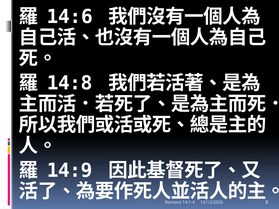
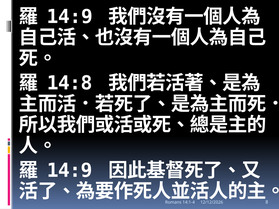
14:6: 14:6 -> 14:9 (70, 17)
